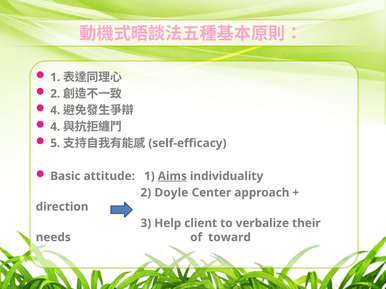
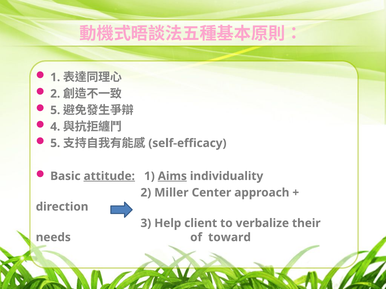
4: 4 -> 5 (55, 110)
attitude underline: none -> present (109, 176)
Doyle: Doyle -> Miller (171, 193)
